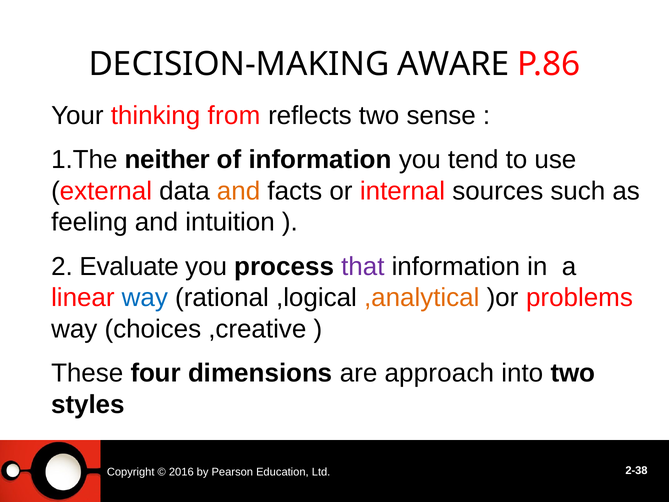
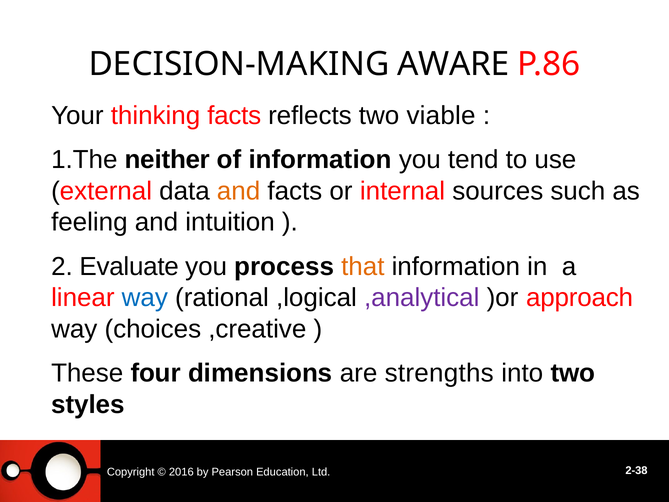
thinking from: from -> facts (234, 115)
sense: sense -> viable (441, 115)
that colour: purple -> orange (363, 266)
,analytical colour: orange -> purple (422, 298)
problems: problems -> approach (580, 298)
approach: approach -> strengths (439, 373)
